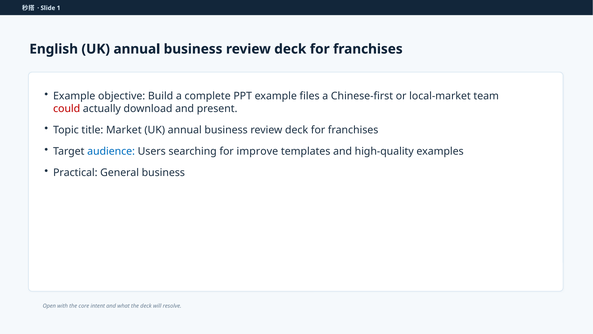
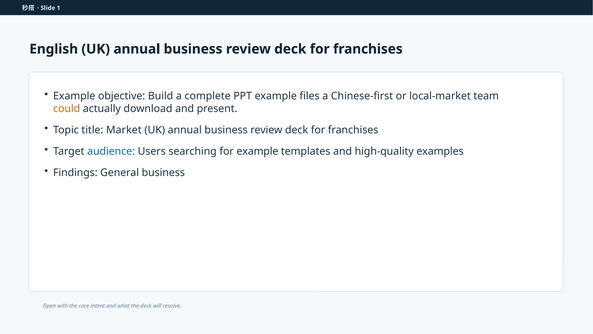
could colour: red -> orange (67, 109)
for improve: improve -> example (257, 151)
Practical: Practical -> Findings (75, 172)
